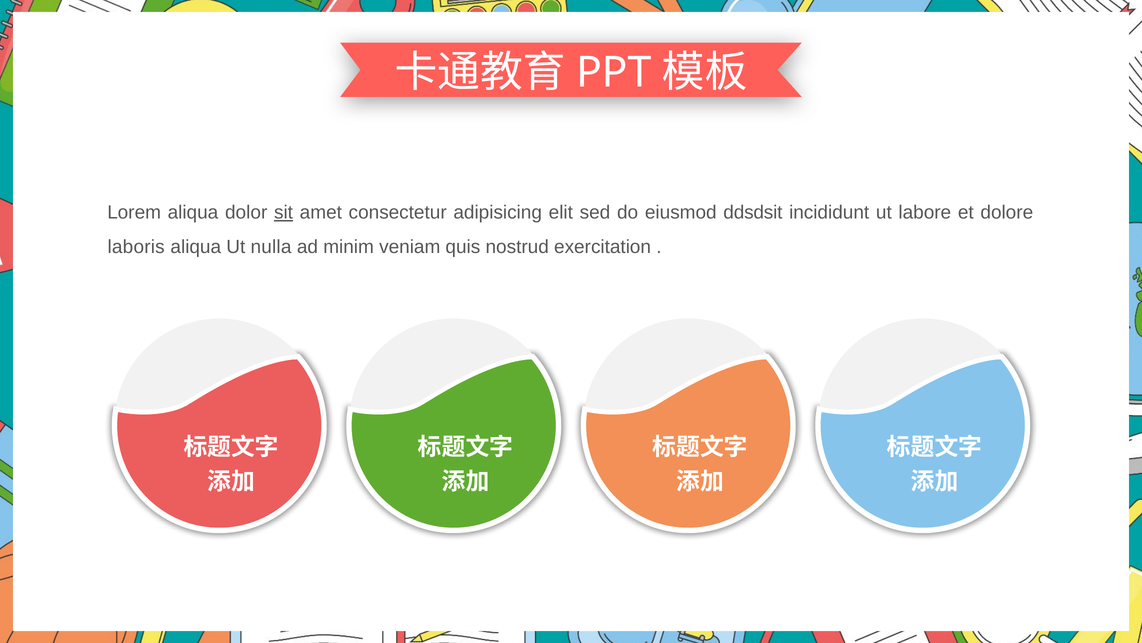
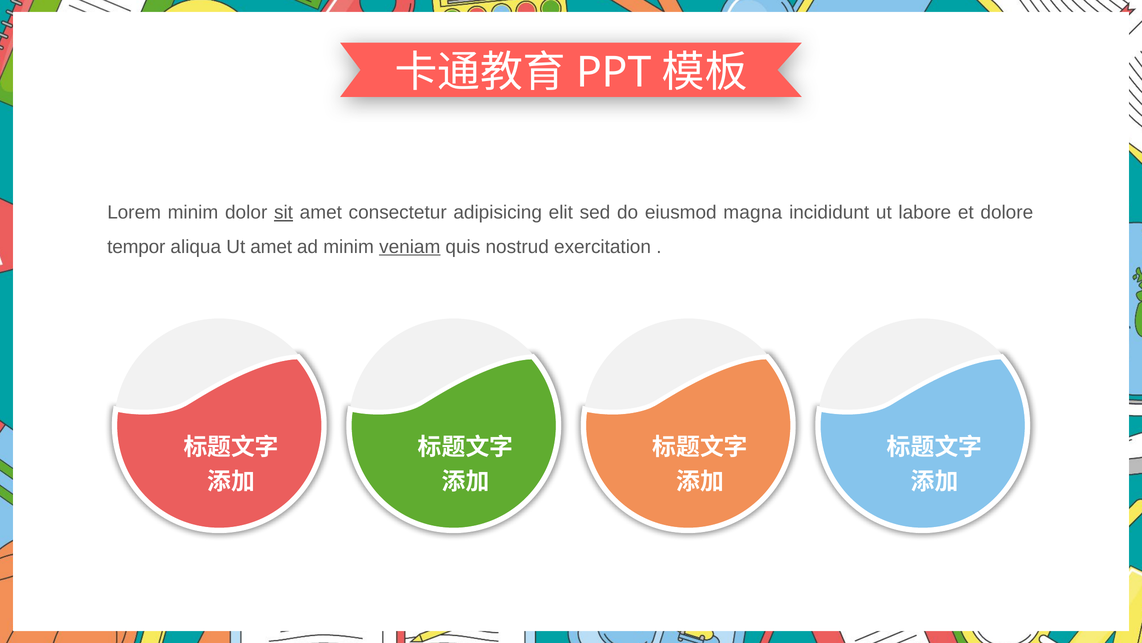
Lorem aliqua: aliqua -> minim (193, 212)
ddsdsit: ddsdsit -> magna (753, 212)
laboris: laboris -> tempor (136, 247)
Ut nulla: nulla -> amet (271, 247)
veniam underline: none -> present (410, 247)
